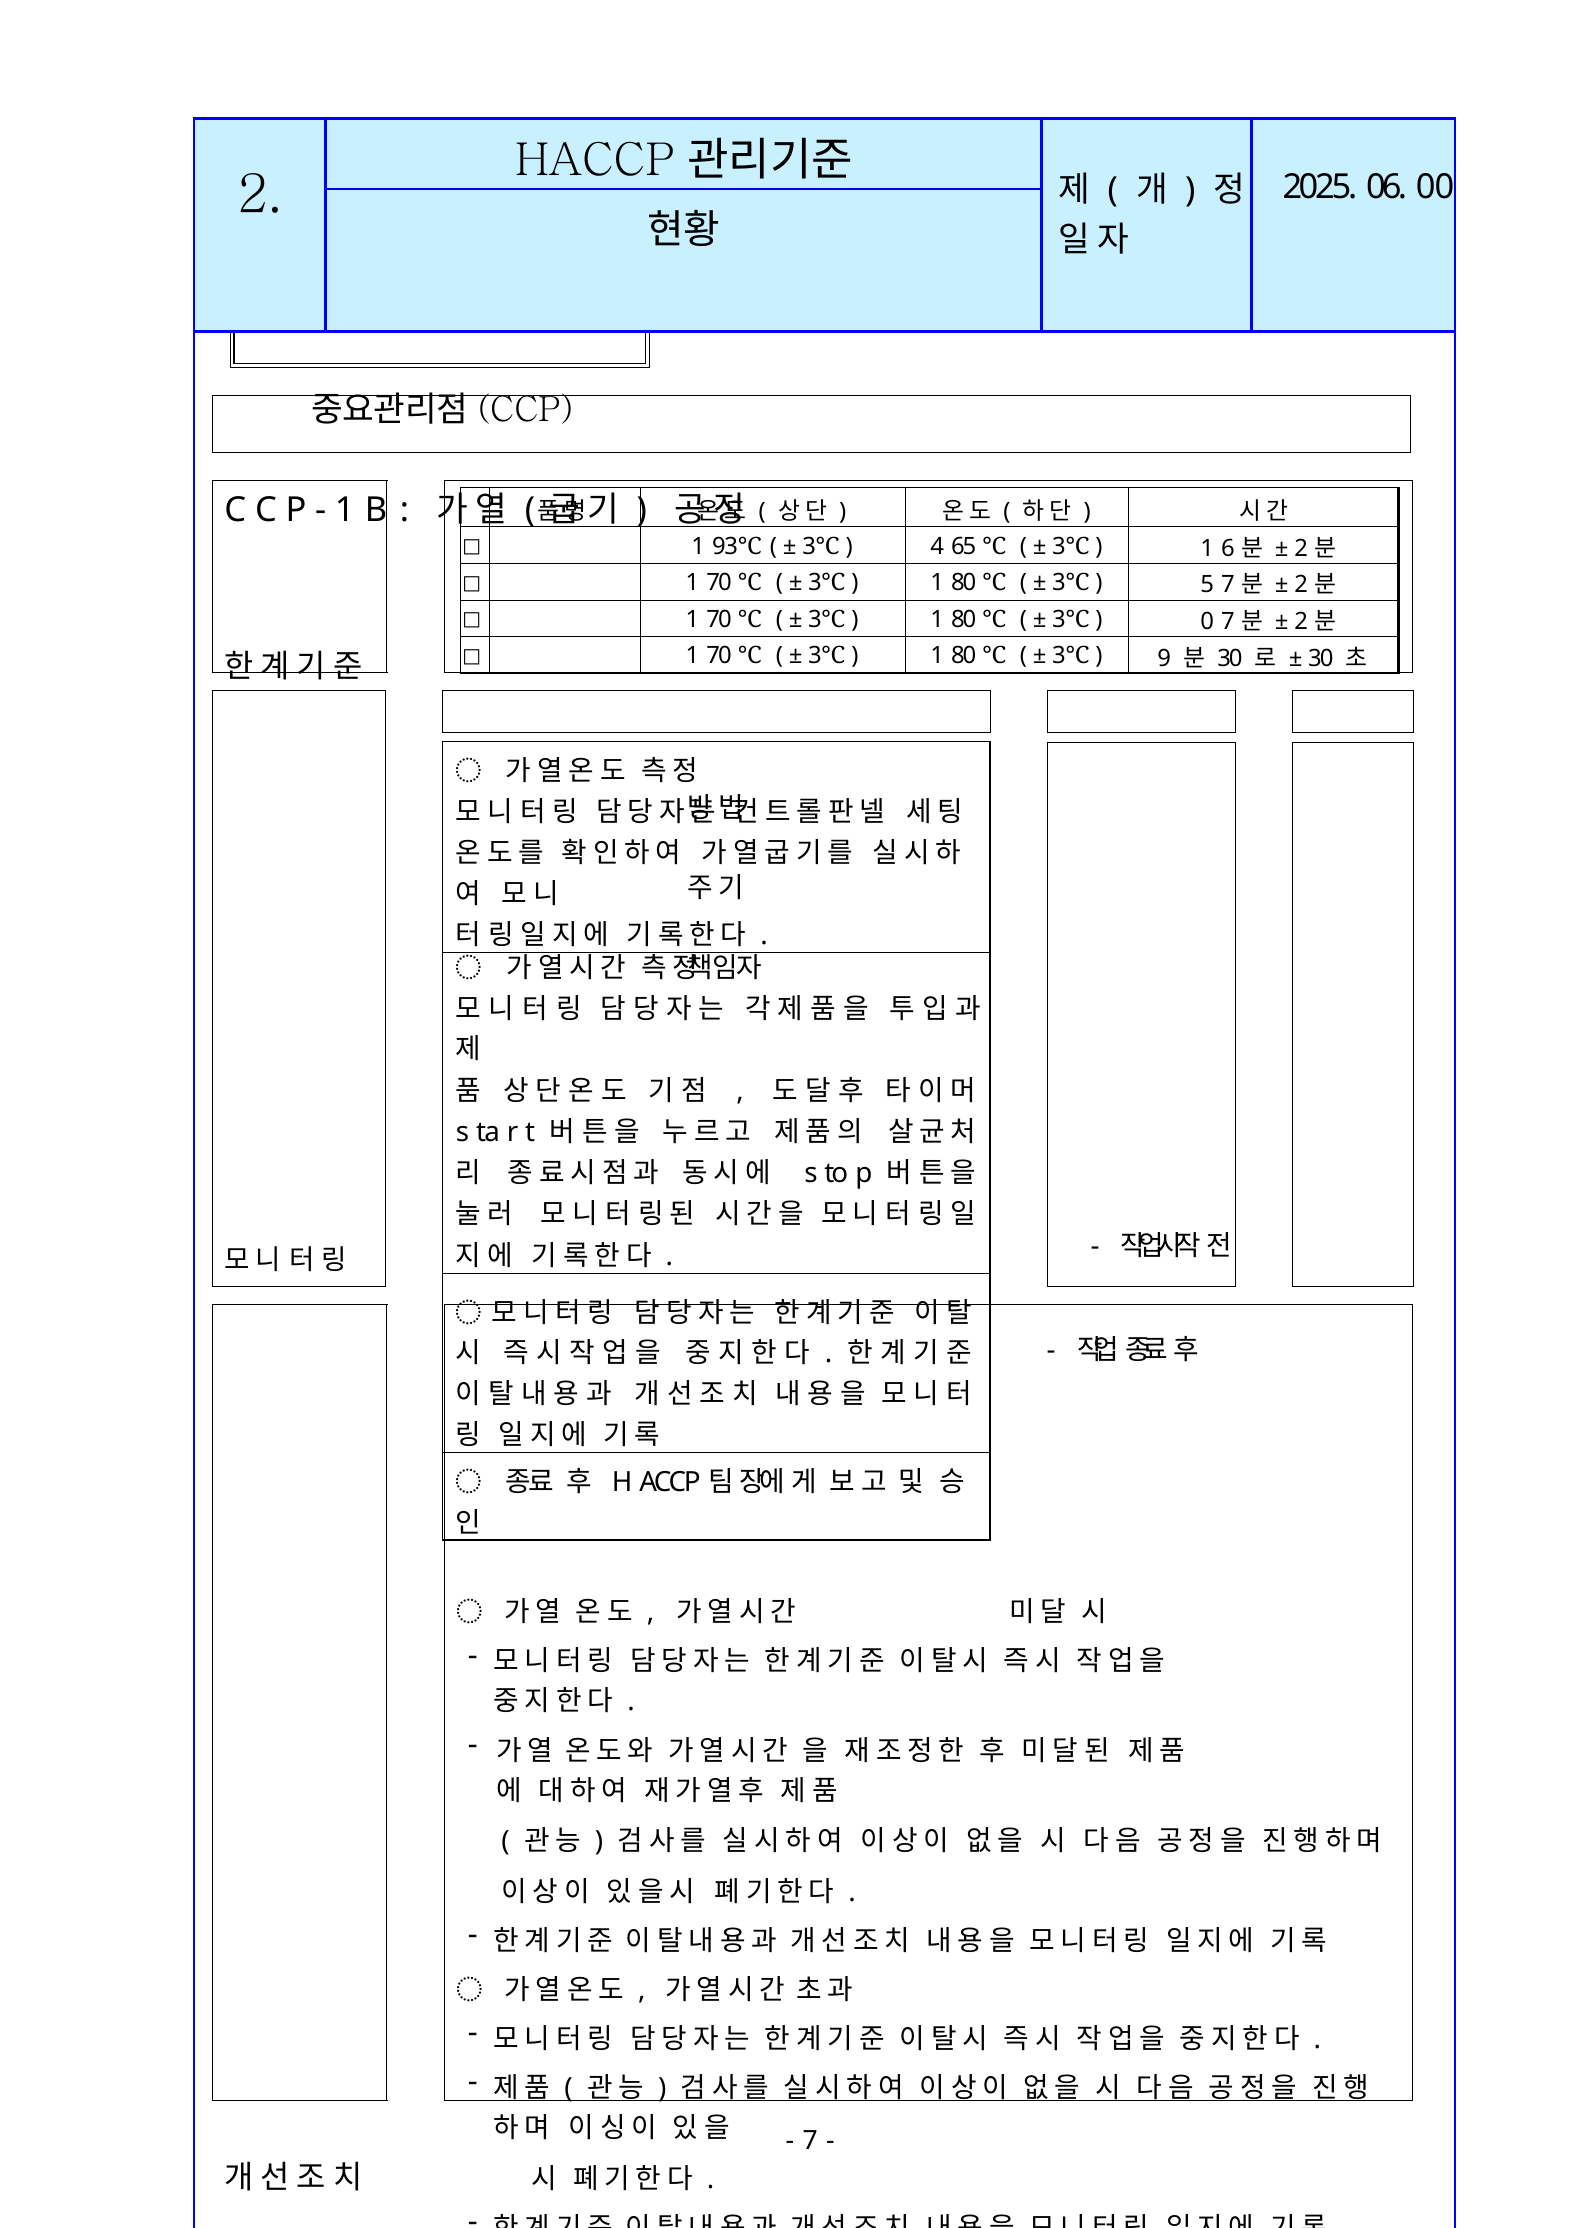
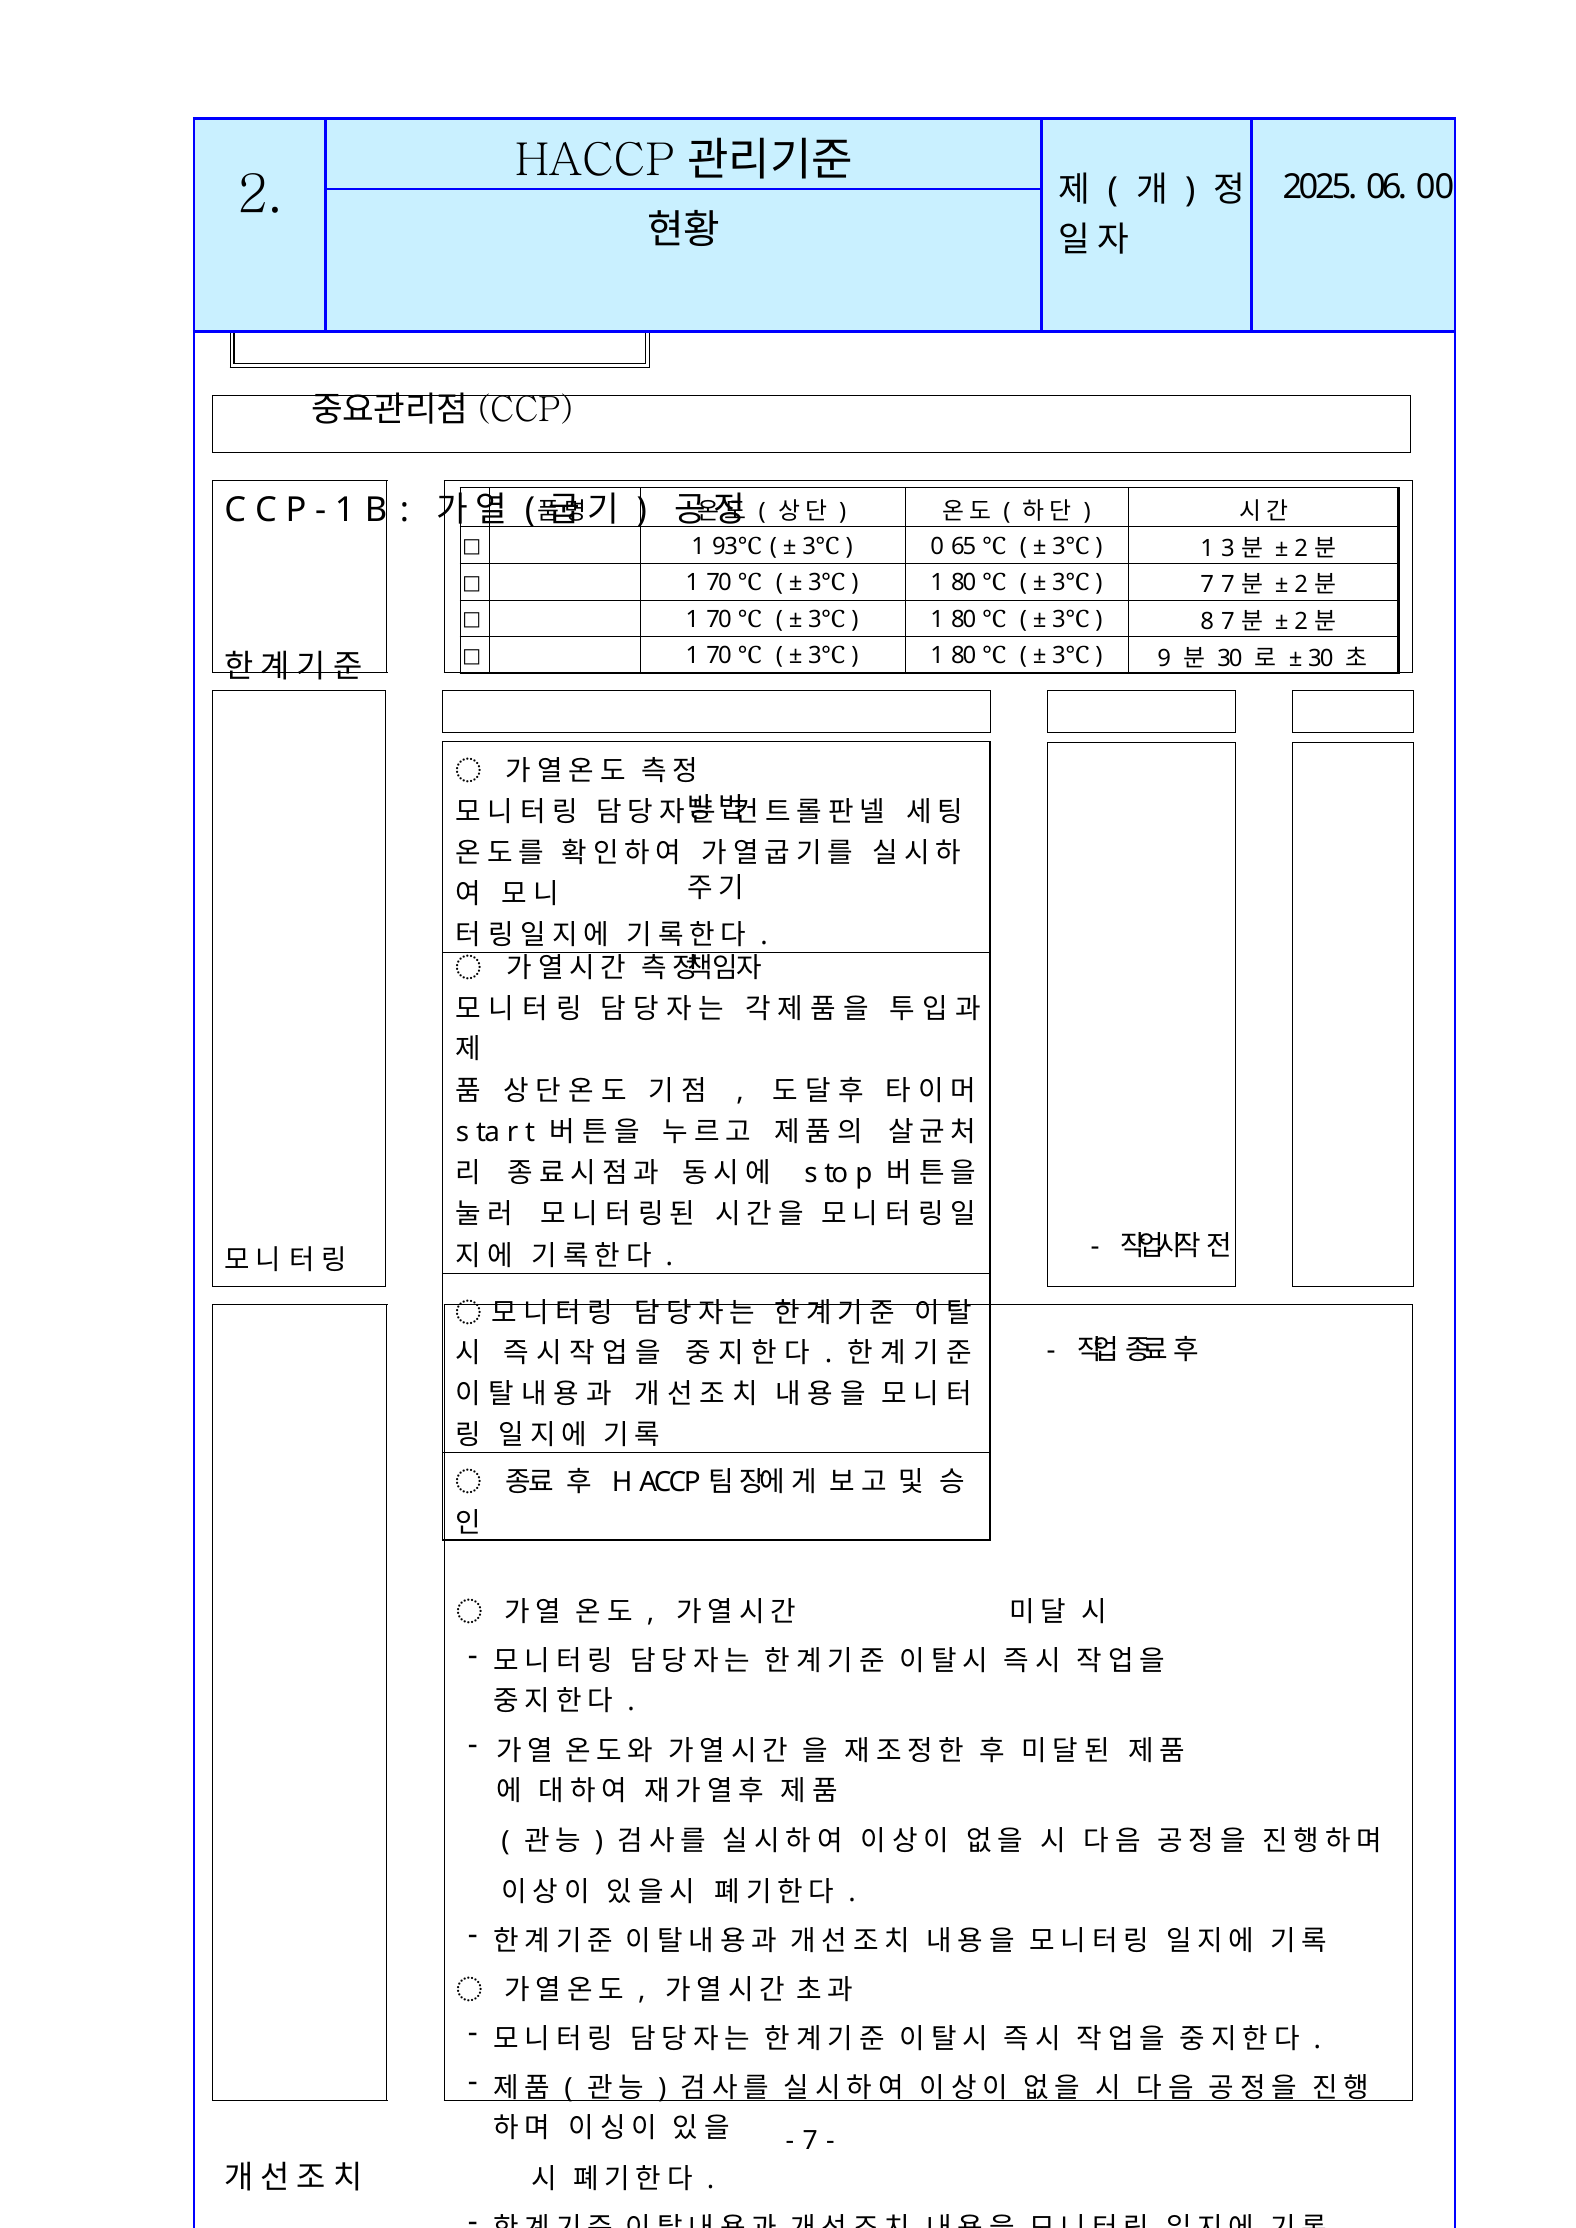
4: 4 -> 0 (937, 546)
6: 6 -> 3 (1228, 548)
5: 5 -> 7 (1207, 585)
0: 0 -> 8 (1207, 621)
